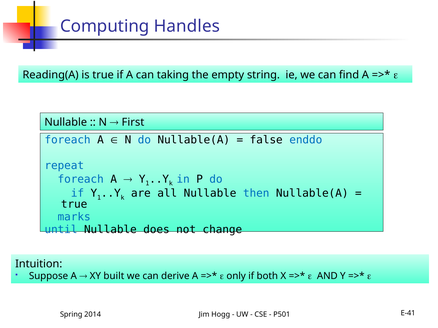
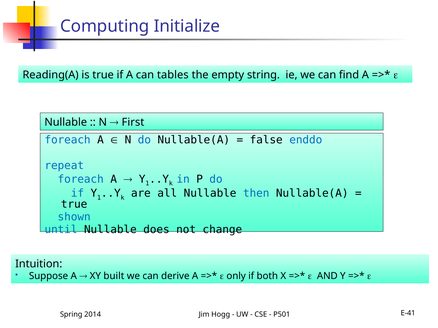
Handles: Handles -> Initialize (187, 26)
taking: taking -> tables (173, 75)
marks: marks -> shown (74, 217)
